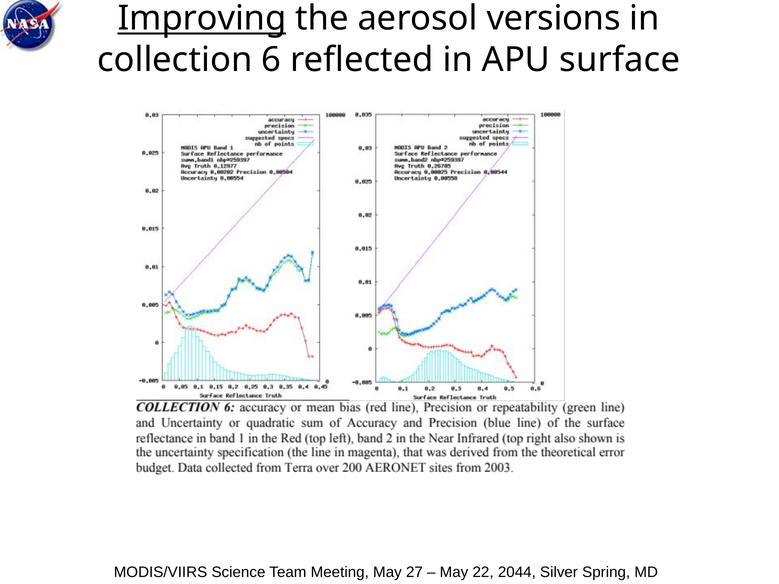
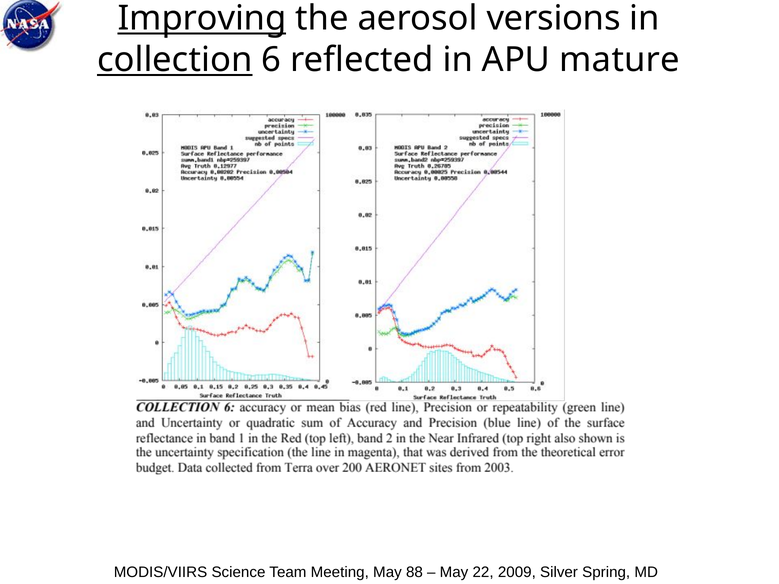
collection underline: none -> present (175, 60)
surface: surface -> mature (620, 60)
27: 27 -> 88 (414, 572)
2044: 2044 -> 2009 (517, 572)
